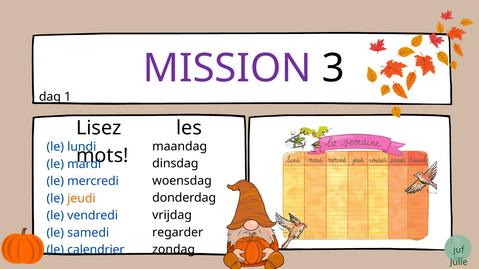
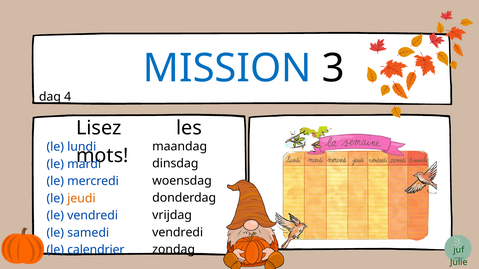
MISSION colour: purple -> blue (227, 68)
1: 1 -> 4 (68, 97)
regarder: regarder -> vendredi (178, 233)
